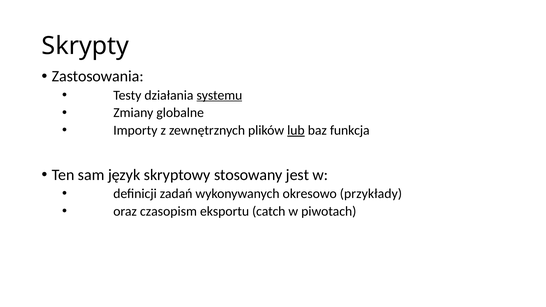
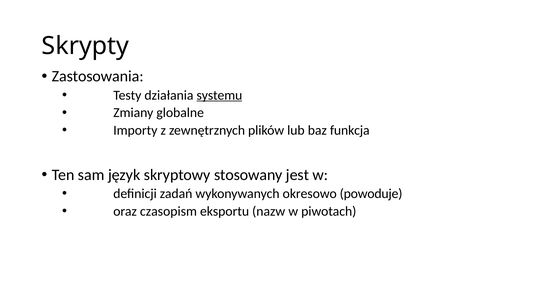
lub underline: present -> none (296, 130)
przykłady: przykłady -> powoduje (371, 194)
catch: catch -> nazw (269, 211)
